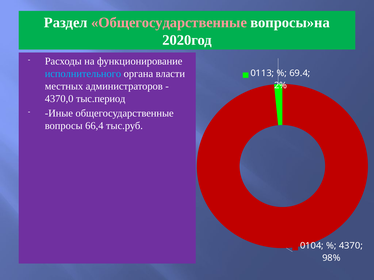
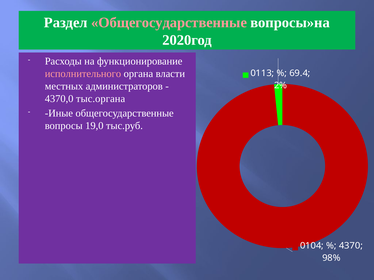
исполнительного colour: light blue -> pink (83, 74)
тыс.период: тыс.период -> тыс.органа (101, 99)
66,4: 66,4 -> 19,0 (94, 126)
